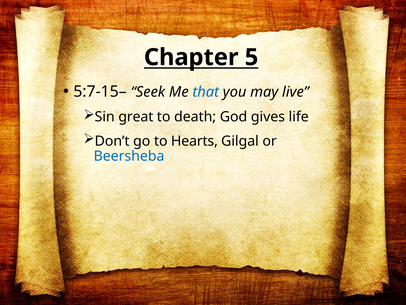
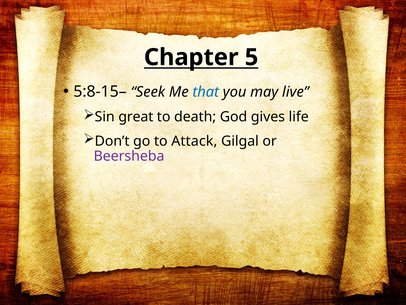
5:7-15–: 5:7-15– -> 5:8-15– (100, 91)
Hearts: Hearts -> Attack (194, 141)
Beersheba colour: blue -> purple (129, 156)
